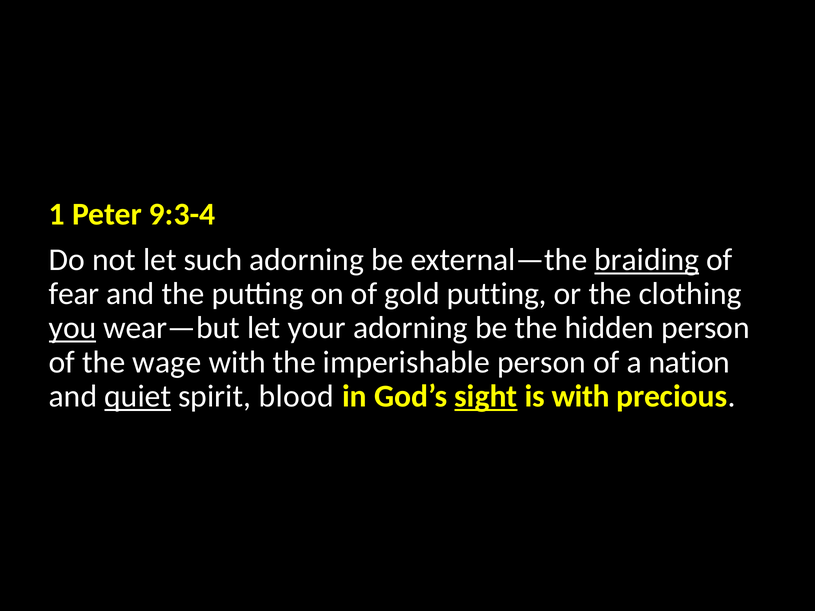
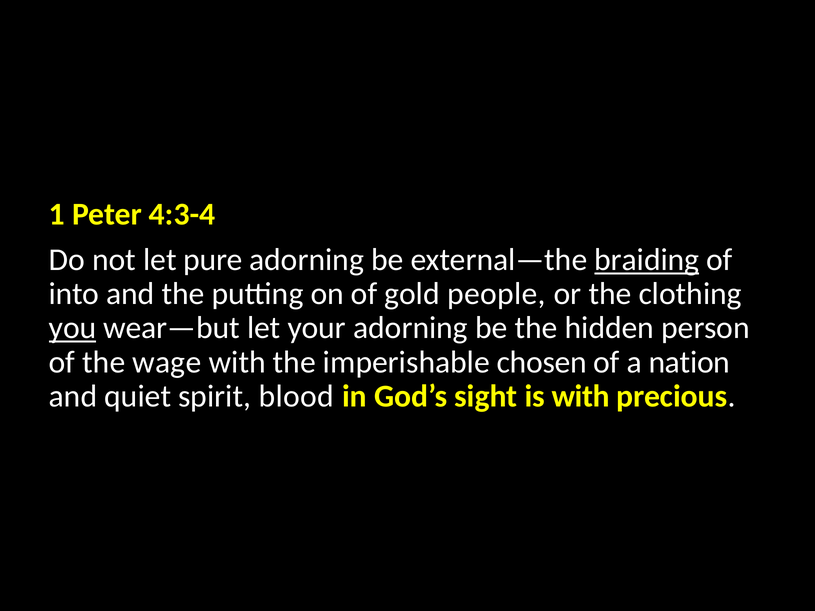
9:3-4: 9:3-4 -> 4:3-4 (182, 214)
such: such -> pure (213, 260)
fear: fear -> into (74, 294)
gold putting: putting -> people (496, 294)
imperishable person: person -> chosen (542, 362)
quiet underline: present -> none (138, 396)
sight underline: present -> none (486, 396)
